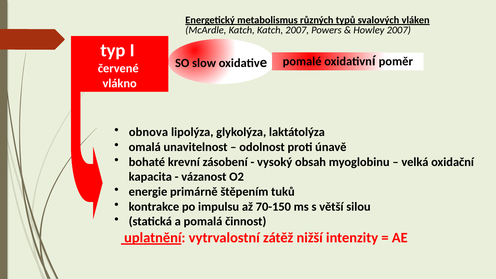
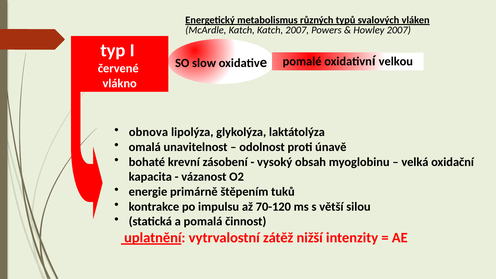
poměr: poměr -> velkou (396, 62)
70-150: 70-150 -> 70-120 (273, 207)
